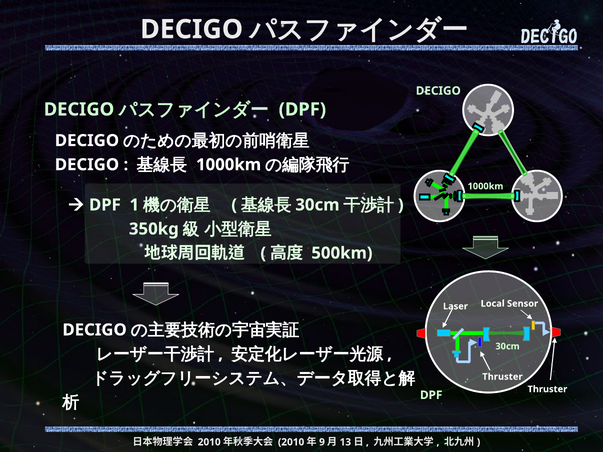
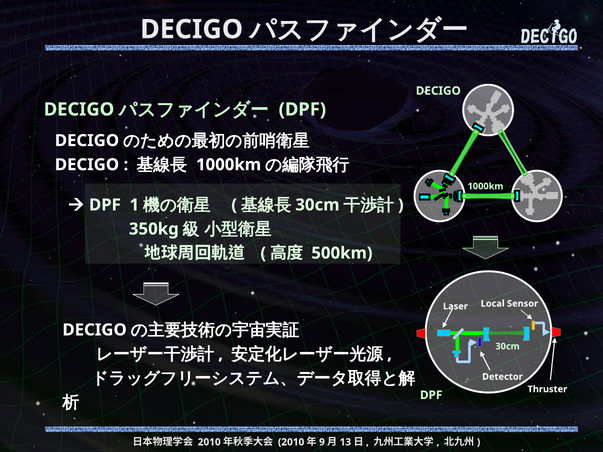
Thruster: Thruster -> Detector (502, 377)
